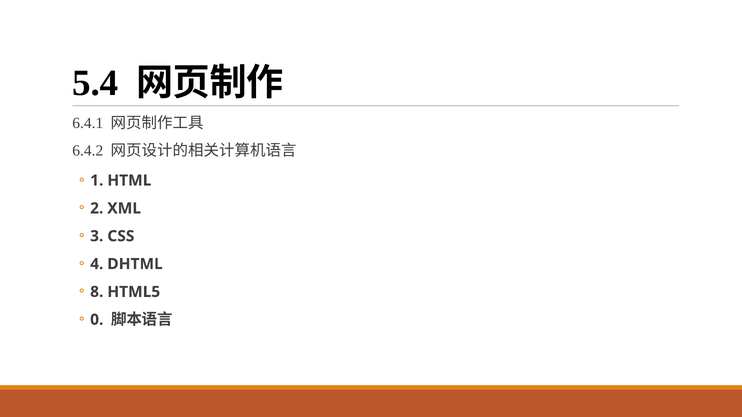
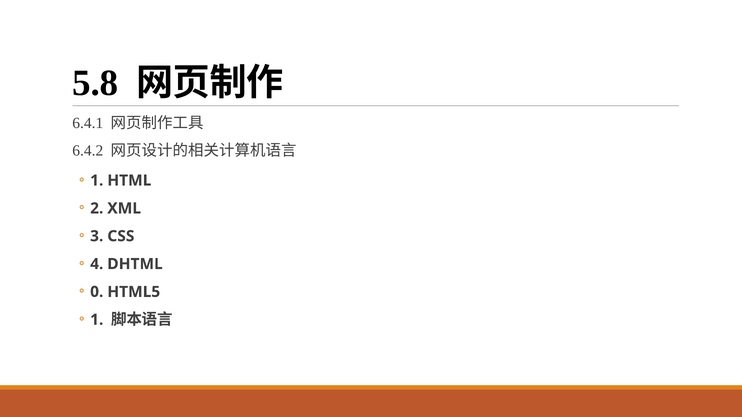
5.4: 5.4 -> 5.8 (95, 83)
8: 8 -> 0 (97, 292)
0: 0 -> 1 (97, 320)
